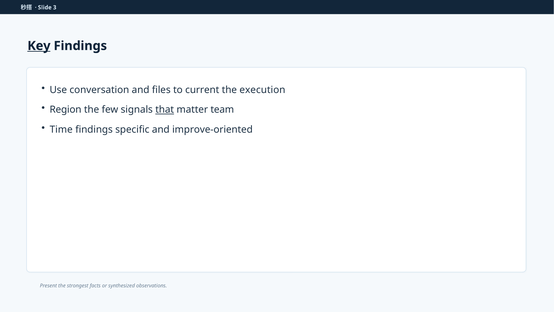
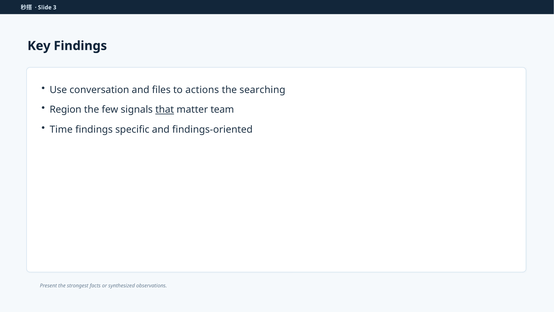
Key underline: present -> none (39, 46)
current: current -> actions (202, 90)
execution: execution -> searching (262, 90)
improve-oriented: improve-oriented -> findings-oriented (212, 129)
